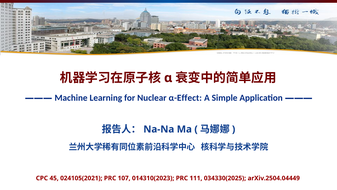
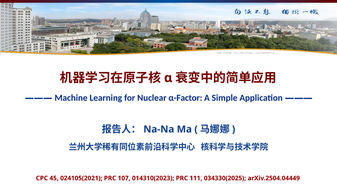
α-Effect: α-Effect -> α-Factor (185, 98)
